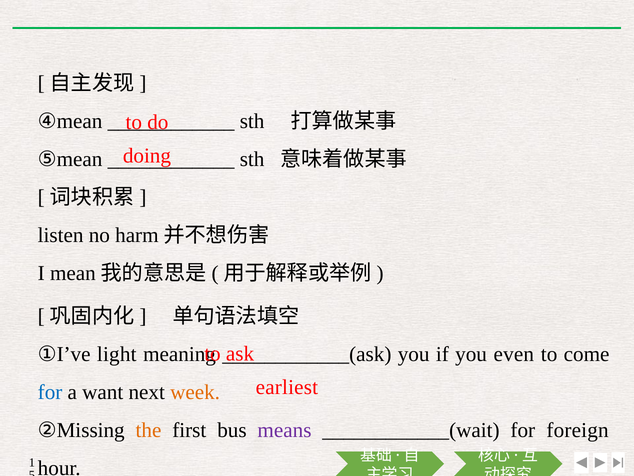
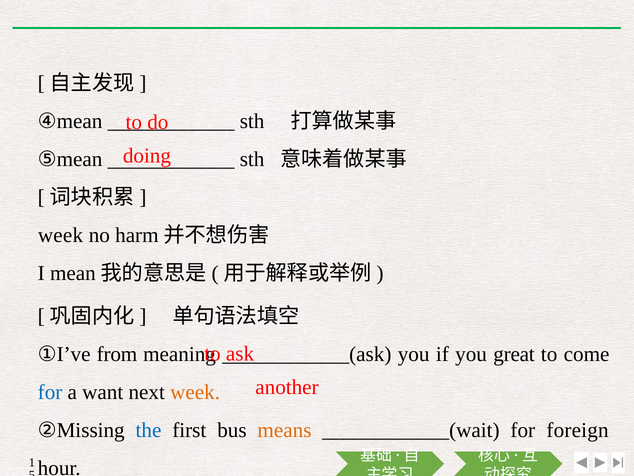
listen: listen -> week (60, 235)
light: light -> from (117, 354)
even: even -> great (514, 354)
earliest: earliest -> another (287, 387)
the colour: orange -> blue (149, 430)
means colour: purple -> orange (284, 430)
